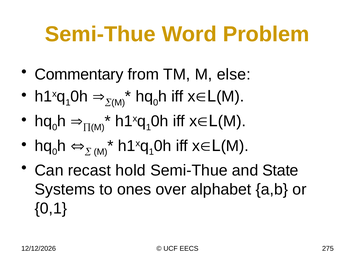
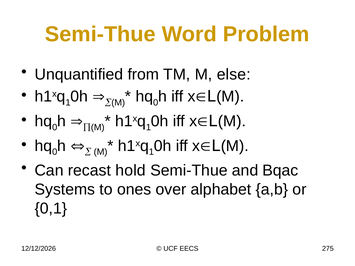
Commentary: Commentary -> Unquantified (79, 74)
State: State -> Bqac (280, 171)
